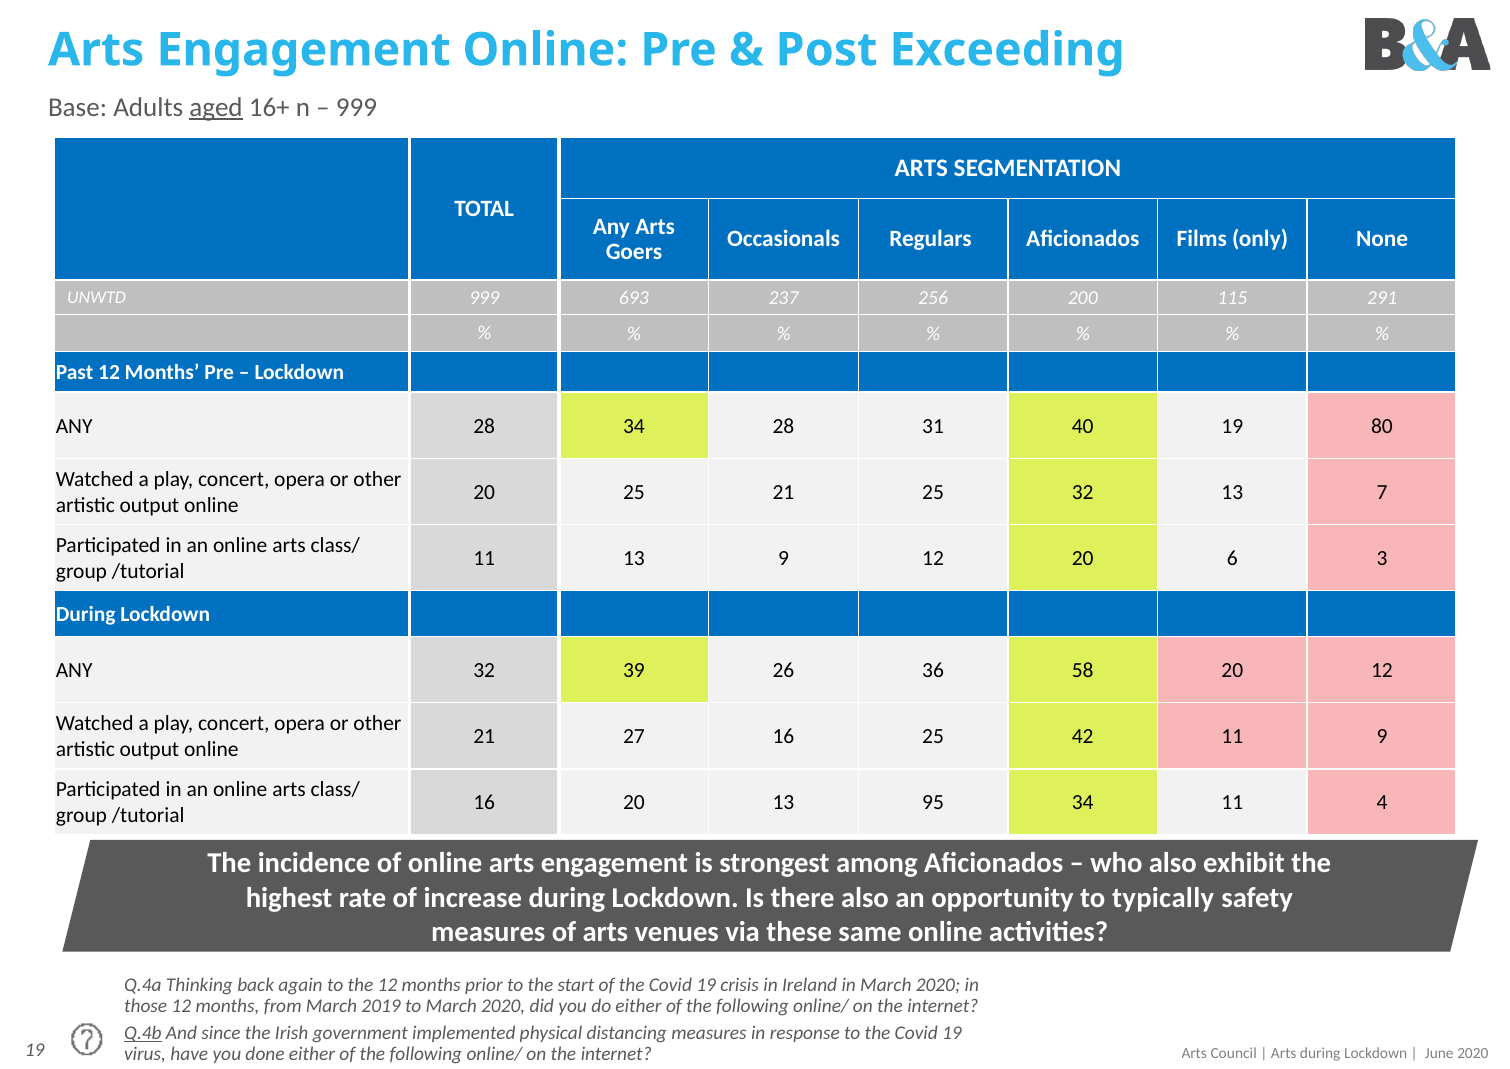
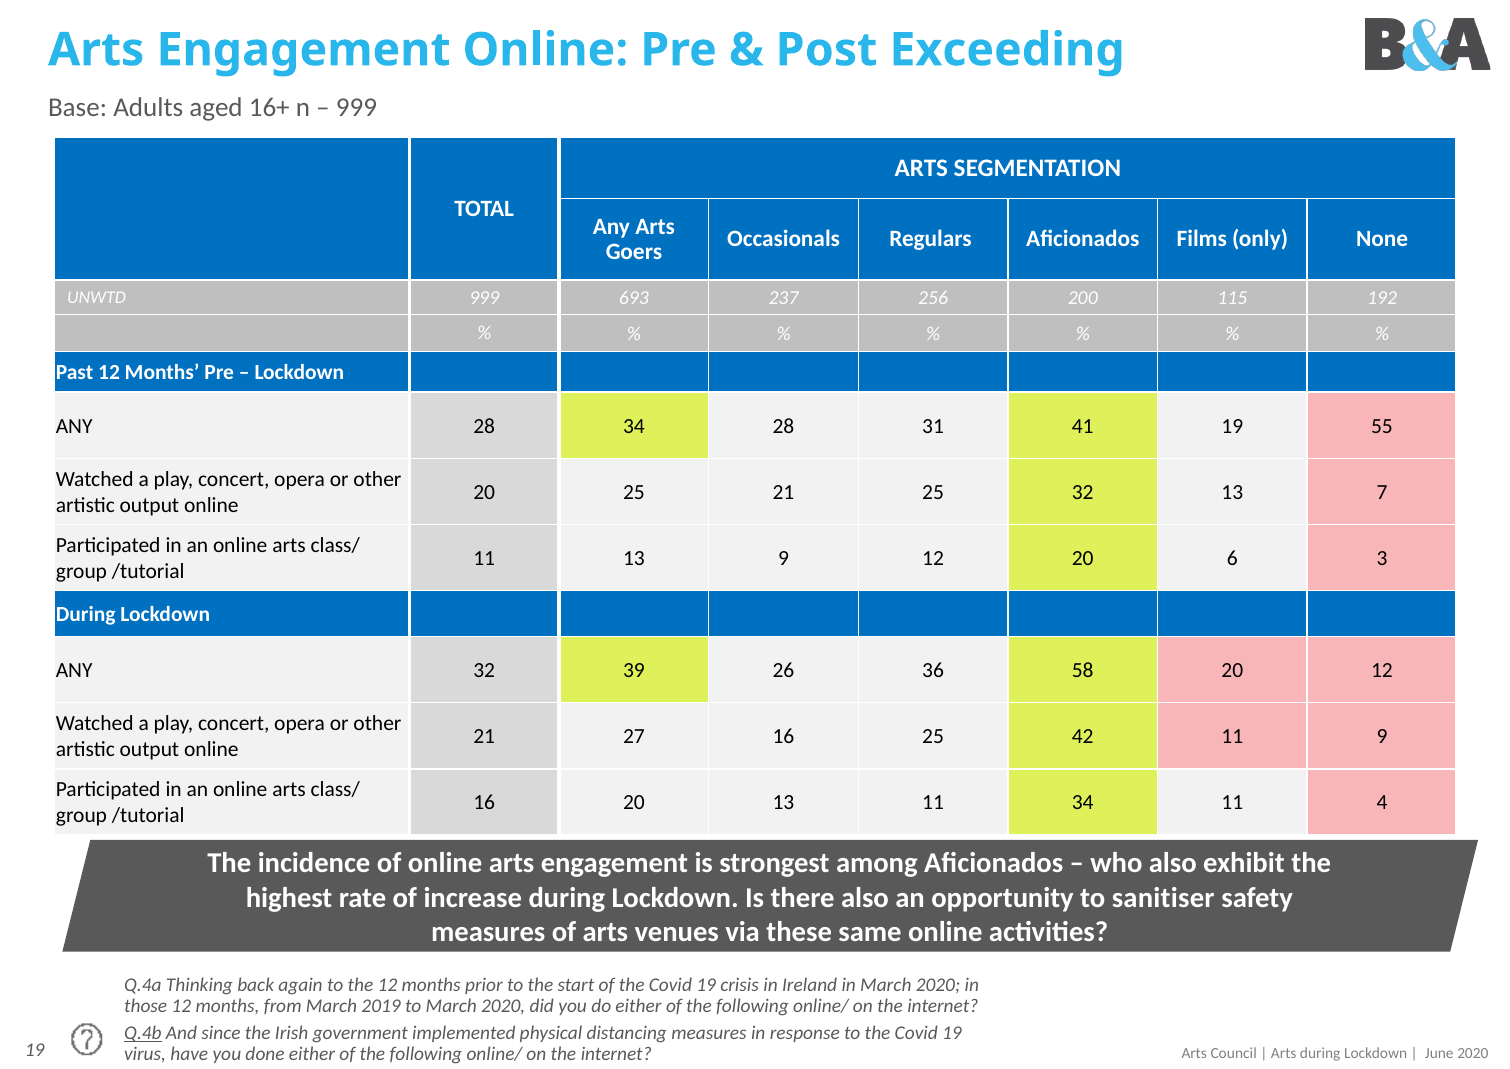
aged underline: present -> none (216, 107)
291: 291 -> 192 (1382, 298)
40: 40 -> 41 (1083, 426)
80: 80 -> 55 (1382, 426)
13 95: 95 -> 11 (933, 802)
typically: typically -> sanitiser (1163, 897)
